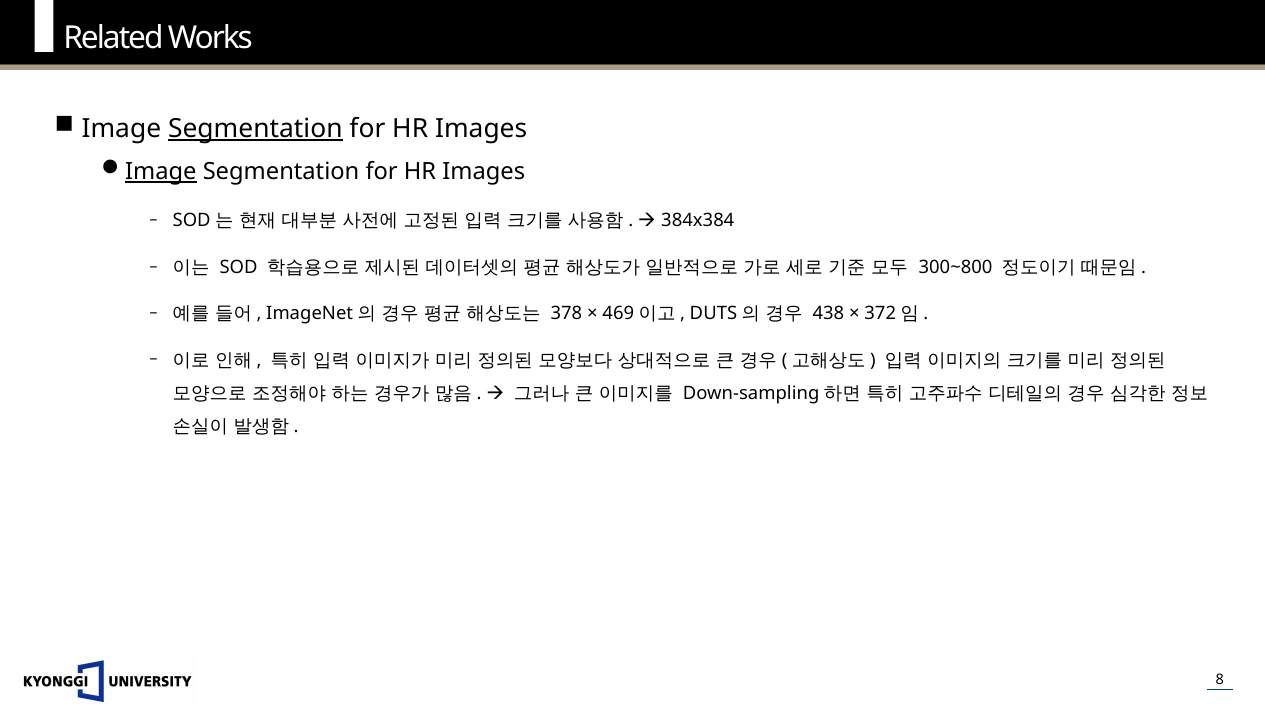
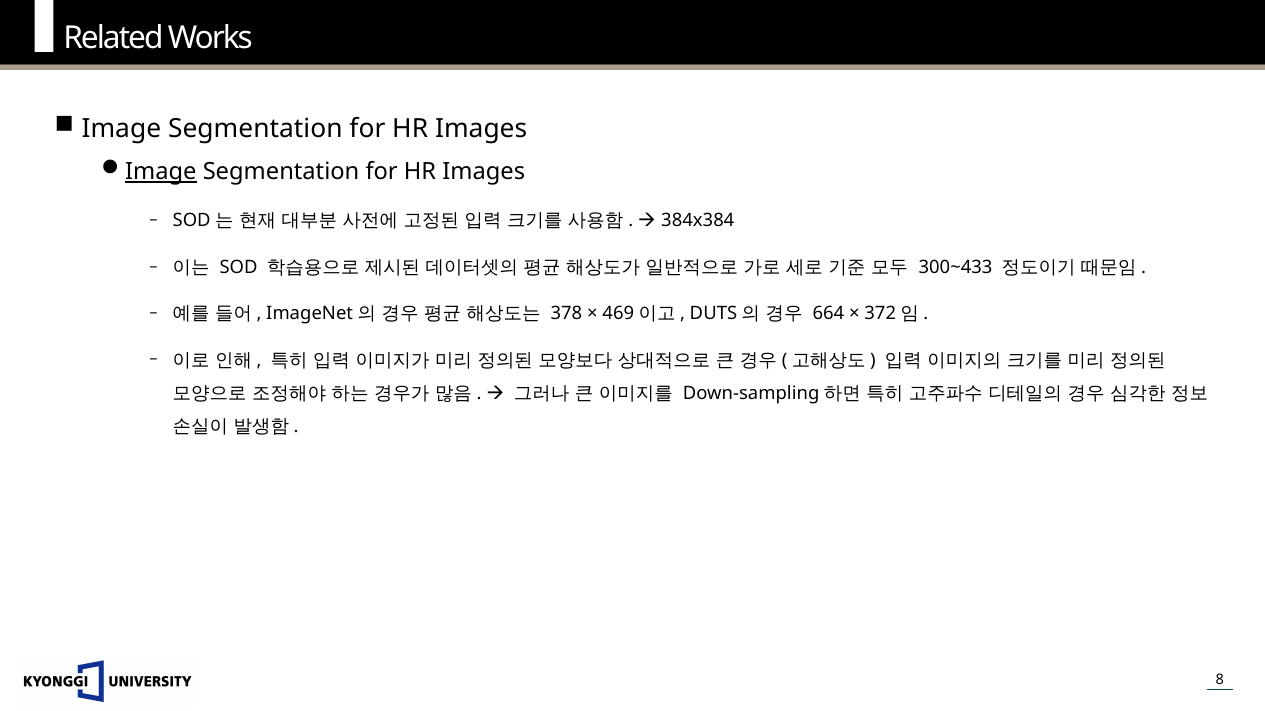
Segmentation underline: present -> none (255, 129)
300~800: 300~800 -> 300~433 (956, 267)
438: 438 -> 664 (828, 314)
